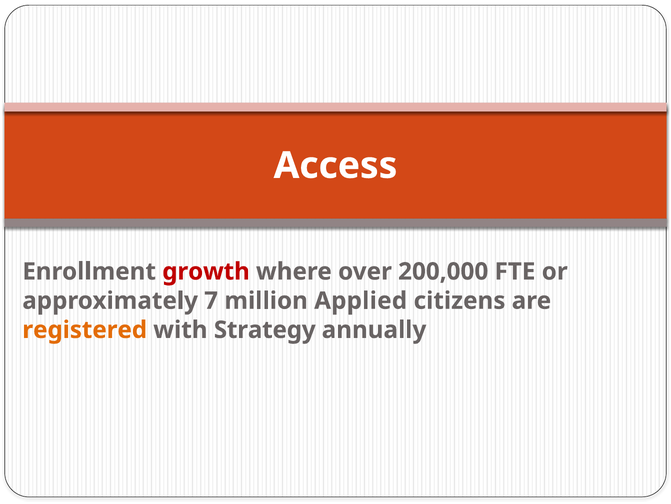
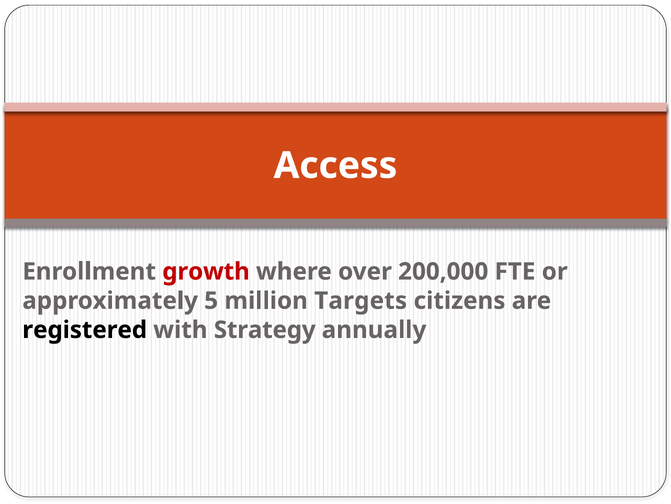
7: 7 -> 5 (211, 300)
Applied: Applied -> Targets (361, 300)
registered colour: orange -> black (85, 329)
